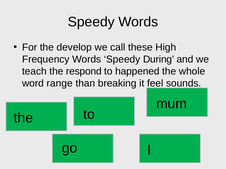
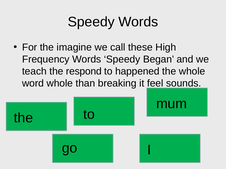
develop: develop -> imagine (74, 47)
During: During -> Began (159, 59)
word range: range -> whole (60, 84)
